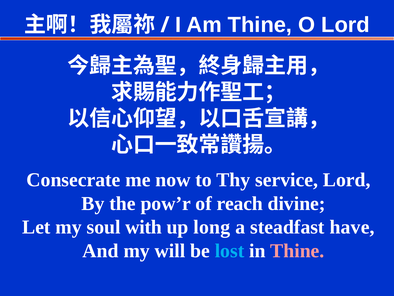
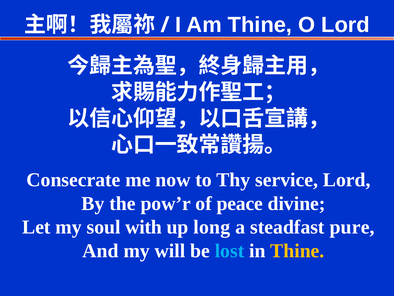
reach: reach -> peace (240, 203)
have: have -> pure (352, 227)
Thine colour: pink -> yellow (297, 250)
